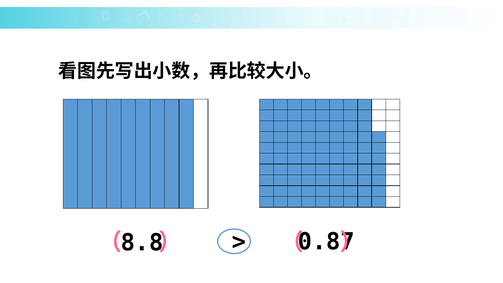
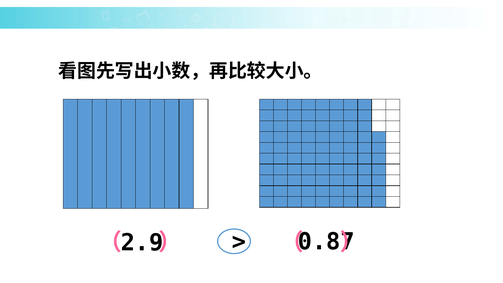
8.8: 8.8 -> 2.9 (142, 243)
